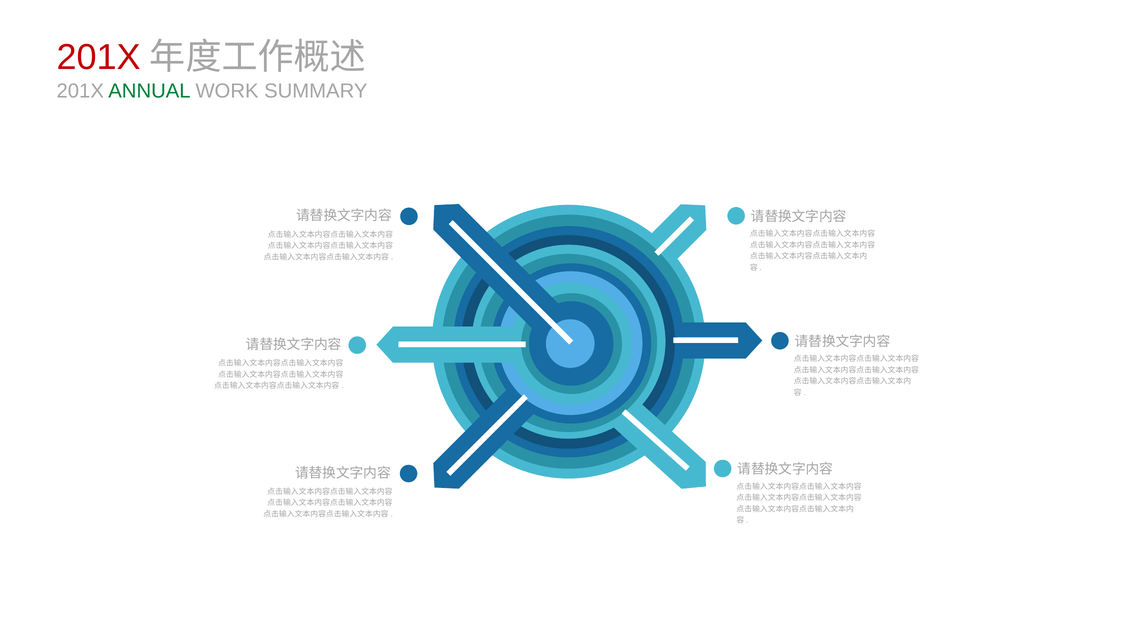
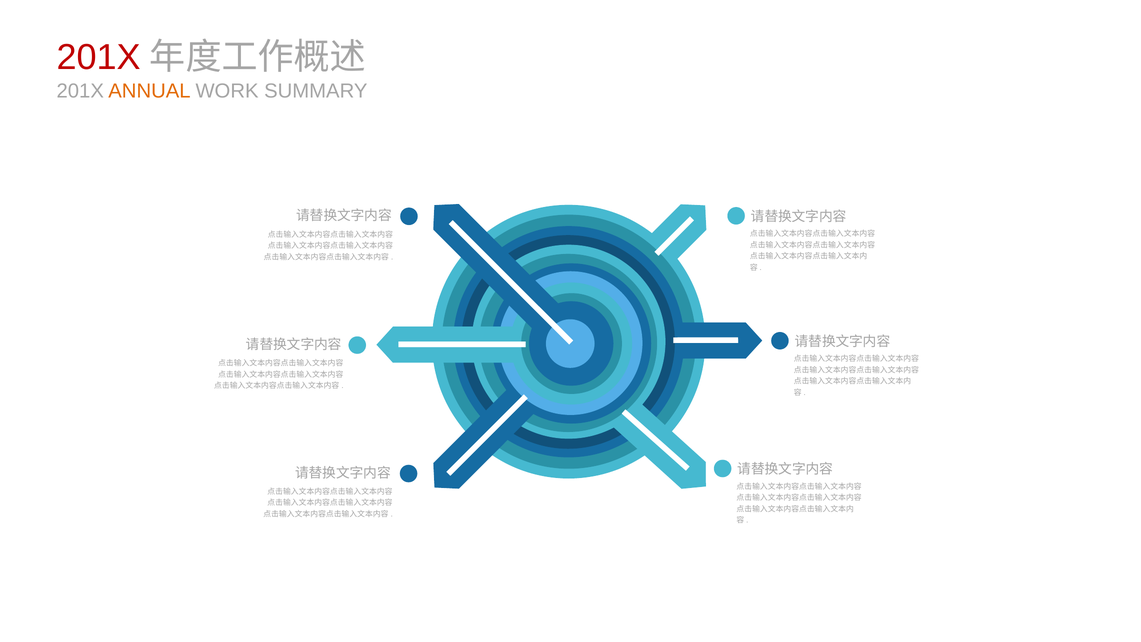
ANNUAL colour: green -> orange (149, 91)
